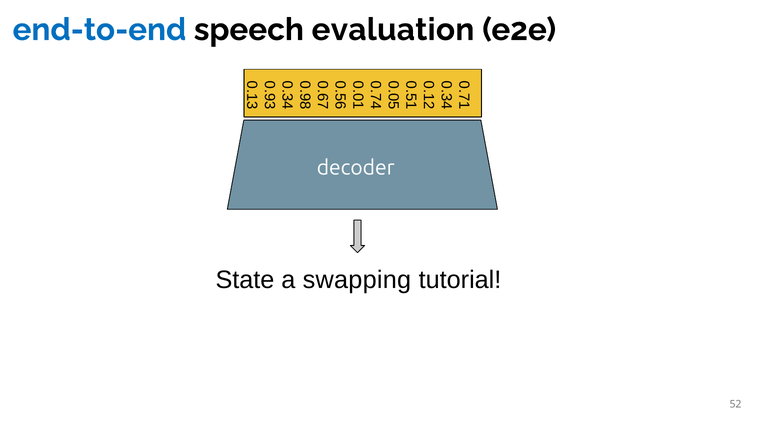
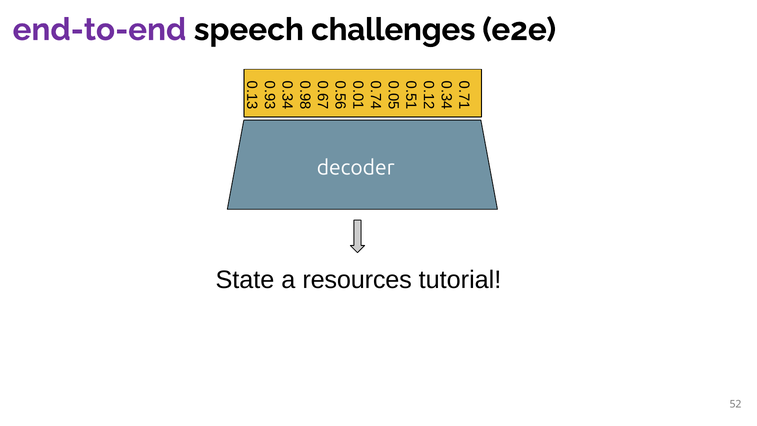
end-to-end colour: blue -> purple (99, 30)
evaluation: evaluation -> challenges (393, 30)
swapping: swapping -> resources (357, 280)
